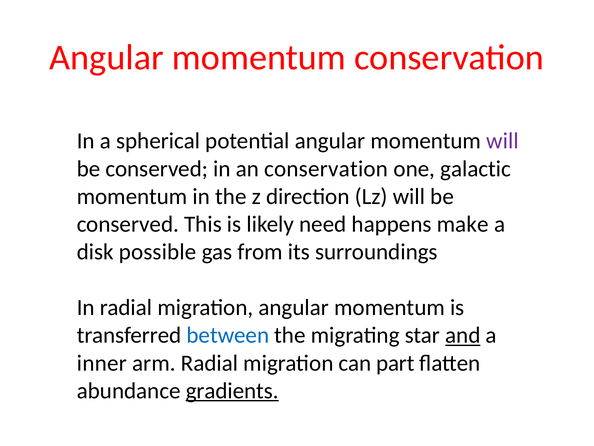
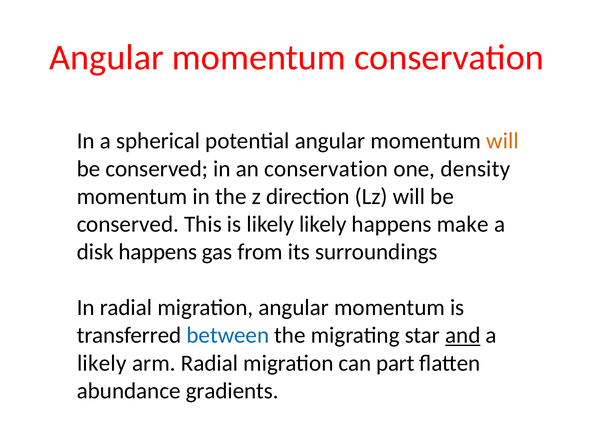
will colour: purple -> orange (502, 141)
galactic: galactic -> density (475, 169)
likely need: need -> likely (323, 224)
disk possible: possible -> happens (158, 252)
inner: inner -> likely (102, 363)
gradients underline: present -> none (232, 390)
